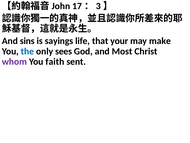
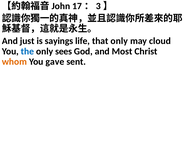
sins: sins -> just (27, 41)
that your: your -> only (119, 41)
make: make -> cloud (160, 41)
whom colour: purple -> orange (14, 61)
faith: faith -> gave (55, 61)
